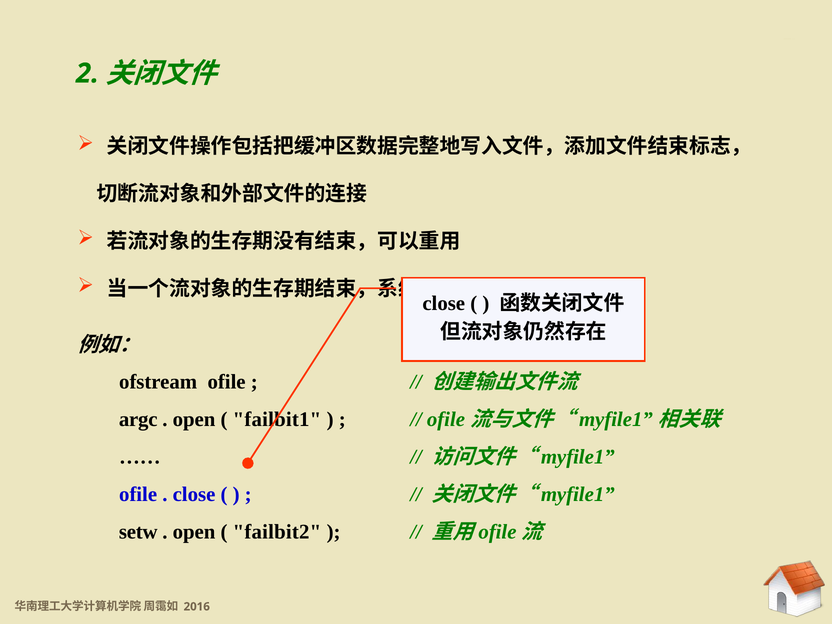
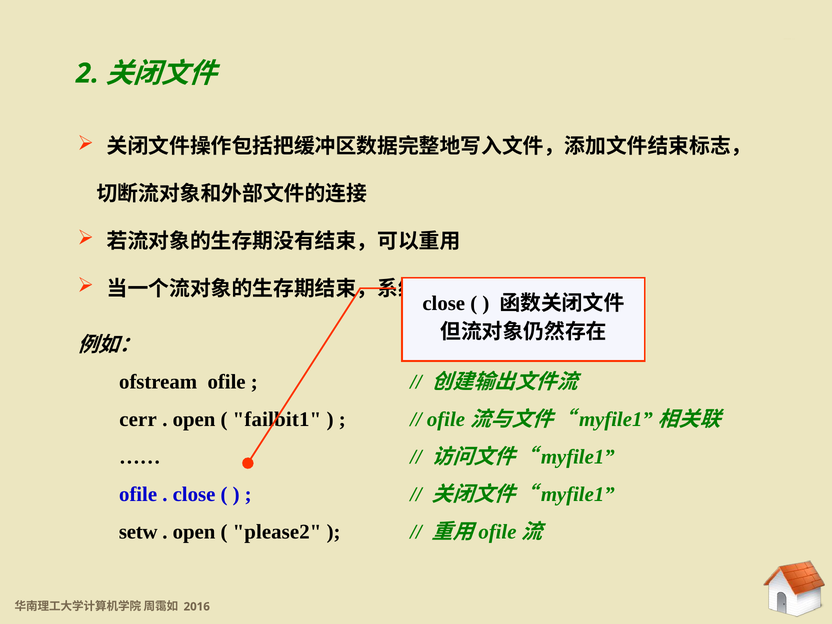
argc: argc -> cerr (138, 420)
failbit2: failbit2 -> please2 (277, 532)
